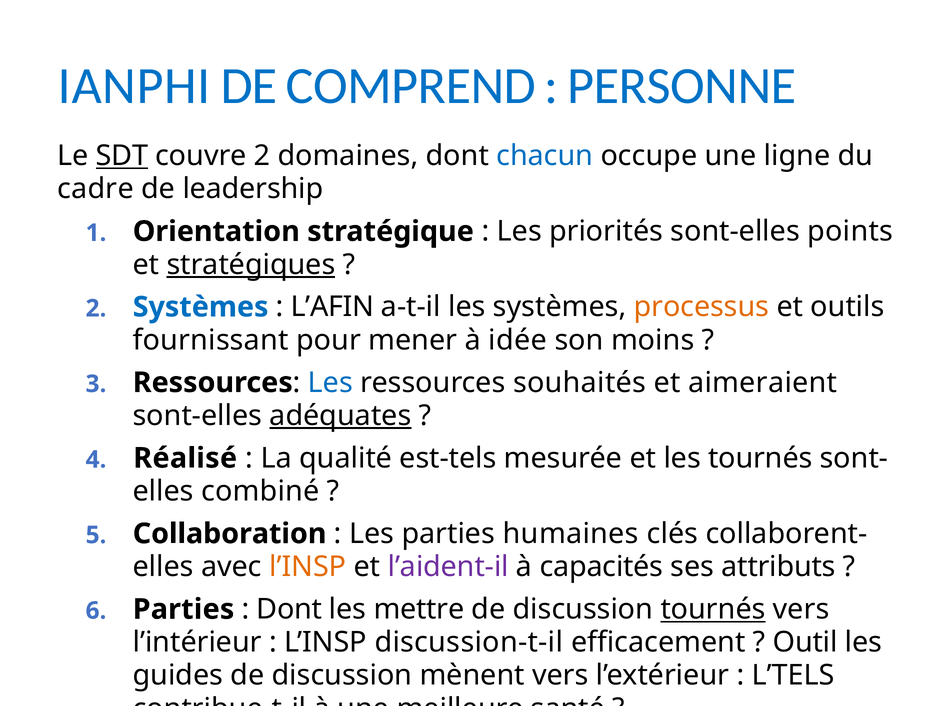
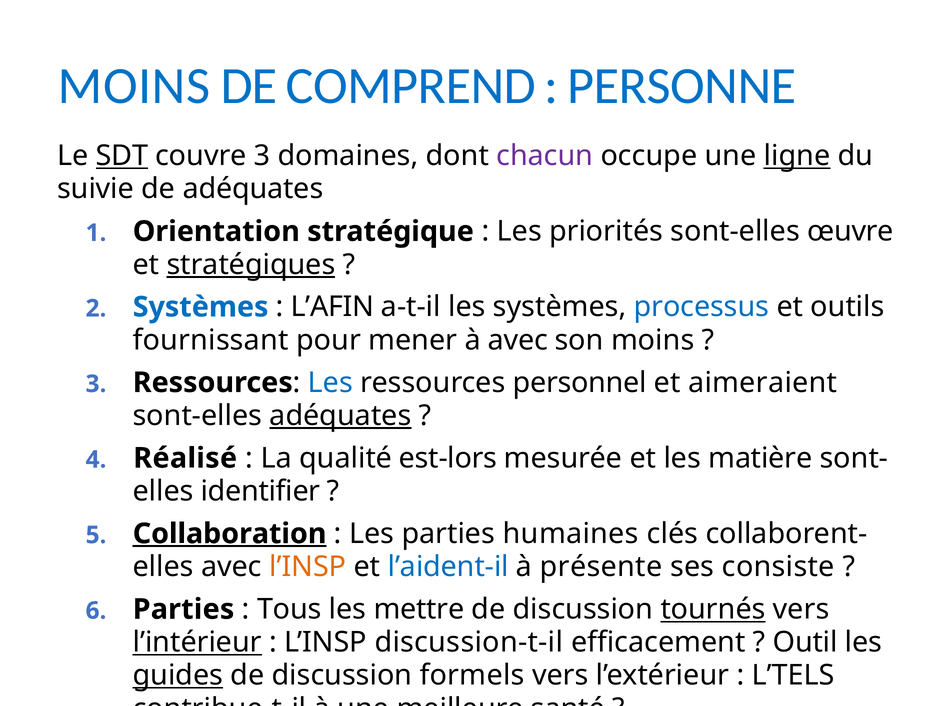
IANPHI: IANPHI -> MOINS (134, 86)
couvre 2: 2 -> 3 (262, 156)
chacun colour: blue -> purple (545, 156)
ligne underline: none -> present (797, 156)
cadre: cadre -> suivie (96, 189)
de leadership: leadership -> adéquates (253, 189)
points: points -> œuvre (850, 232)
processus colour: orange -> blue (701, 307)
à idée: idée -> avec (518, 340)
souhaités: souhaités -> personnel (580, 383)
est-tels: est-tels -> est-lors (448, 458)
les tournés: tournés -> matière (760, 458)
combiné: combiné -> identifier (260, 492)
Collaboration underline: none -> present (230, 534)
l’aident-il colour: purple -> blue (448, 567)
capacités: capacités -> présente (601, 567)
attributs: attributs -> consiste (778, 567)
Dont: Dont -> Tous (289, 610)
l’intérieur underline: none -> present (197, 643)
guides underline: none -> present (178, 676)
mènent: mènent -> formels (472, 676)
